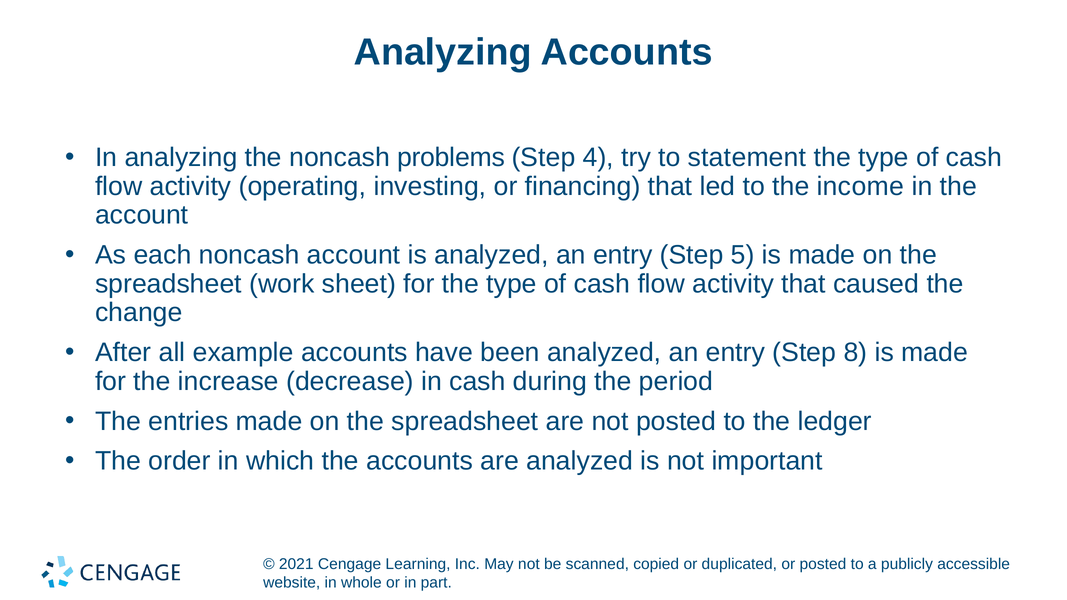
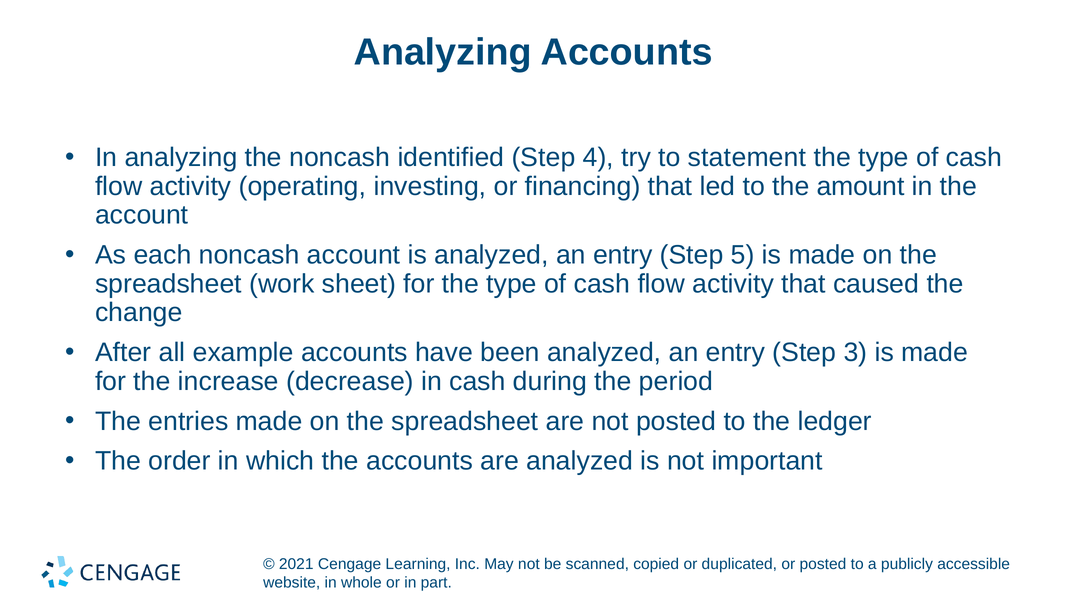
problems: problems -> identified (451, 158)
income: income -> amount (861, 186)
8: 8 -> 3 (855, 353)
